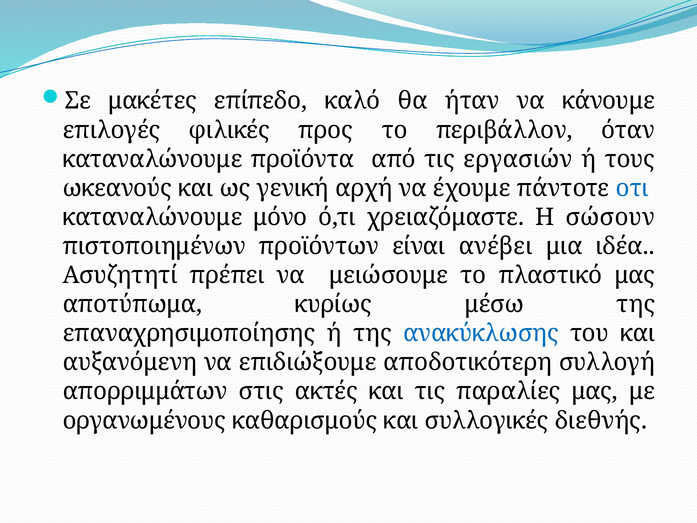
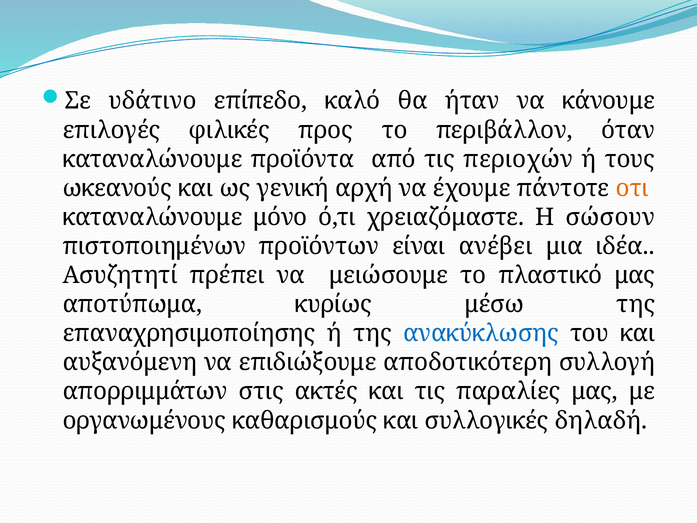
μακέτες: μακέτες -> υδάτινο (152, 101)
εργασιών: εργασιών -> περιοχών (518, 159)
οτι colour: blue -> orange (632, 188)
διεθνής: διεθνής -> δηλαδή (601, 420)
